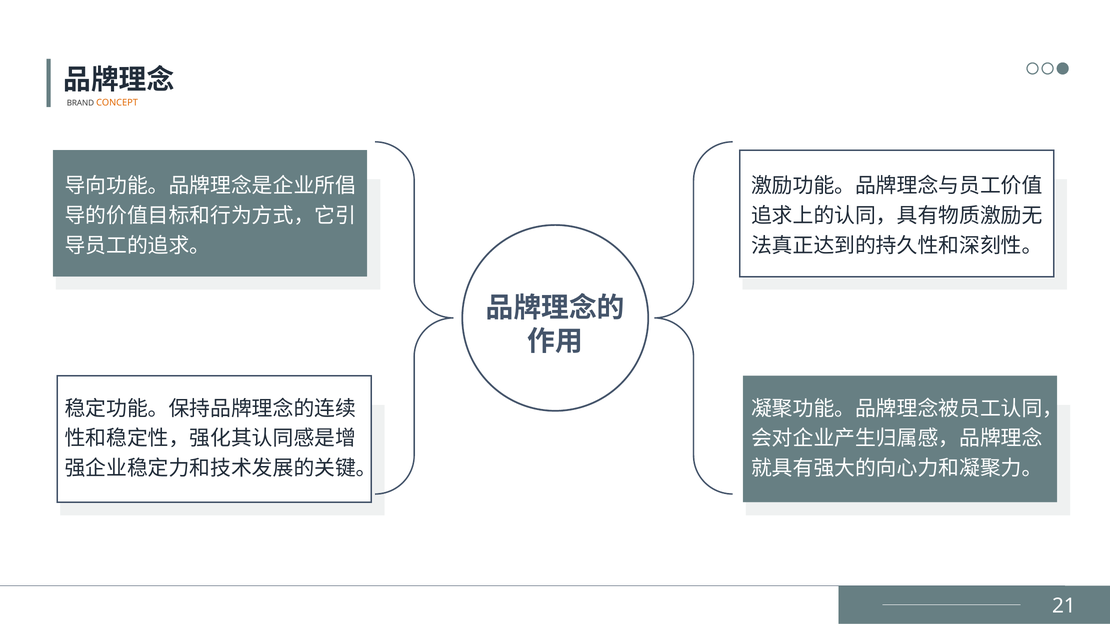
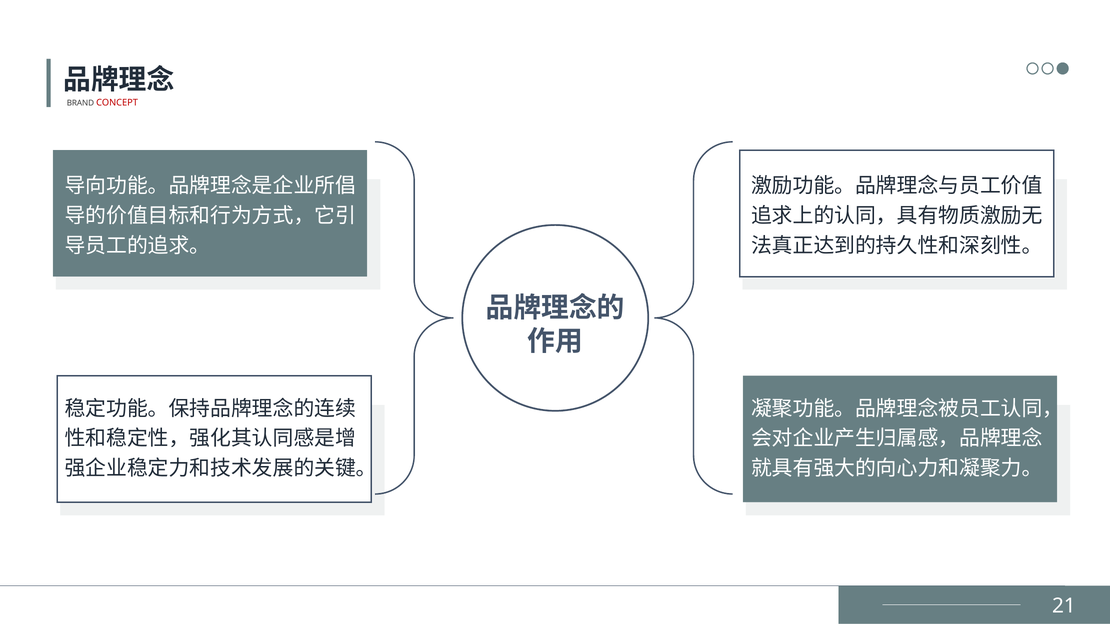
CONCEPT colour: orange -> red (117, 103)
